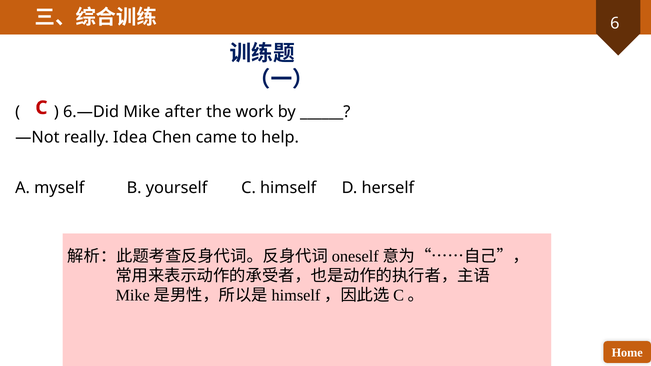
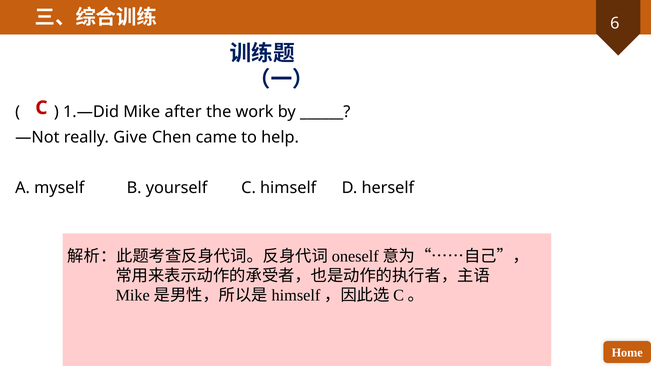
6.—Did: 6.—Did -> 1.—Did (91, 112)
Idea: Idea -> Give (130, 137)
